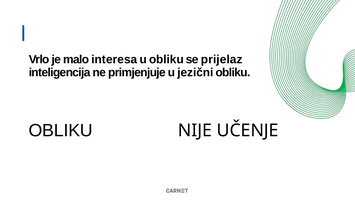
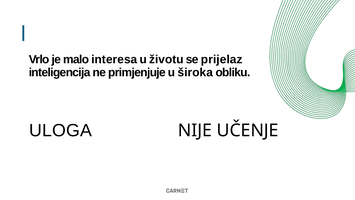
u obliku: obliku -> životu (166, 59)
jezični: jezični -> široka (195, 72)
OBLIKU: OBLIKU -> ULOGA (61, 130)
